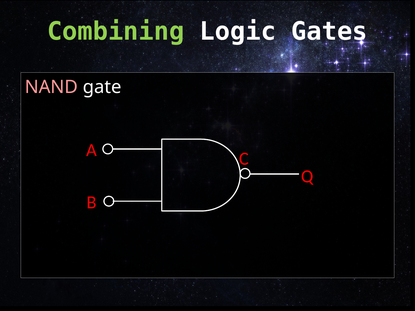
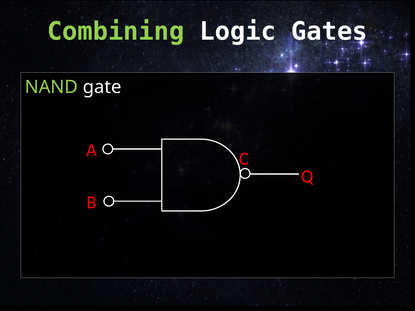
NAND colour: pink -> light green (51, 87)
